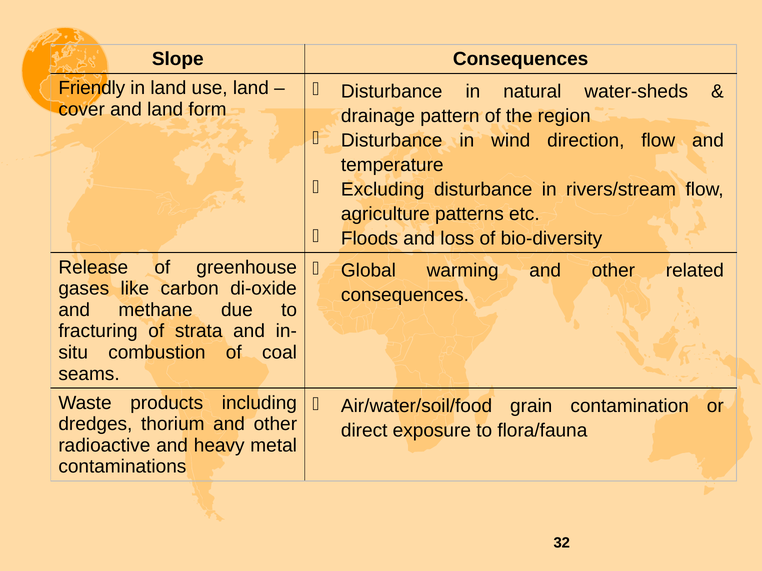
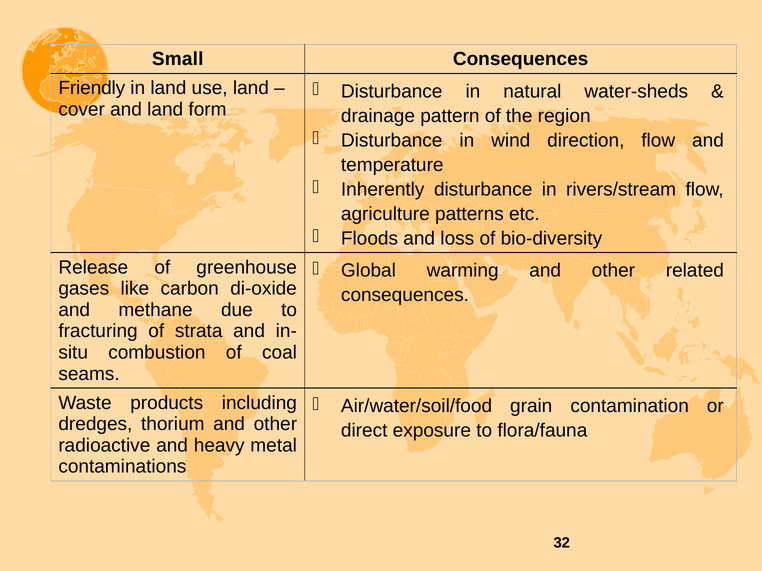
Slope: Slope -> Small (178, 59)
Excluding: Excluding -> Inherently (383, 189)
